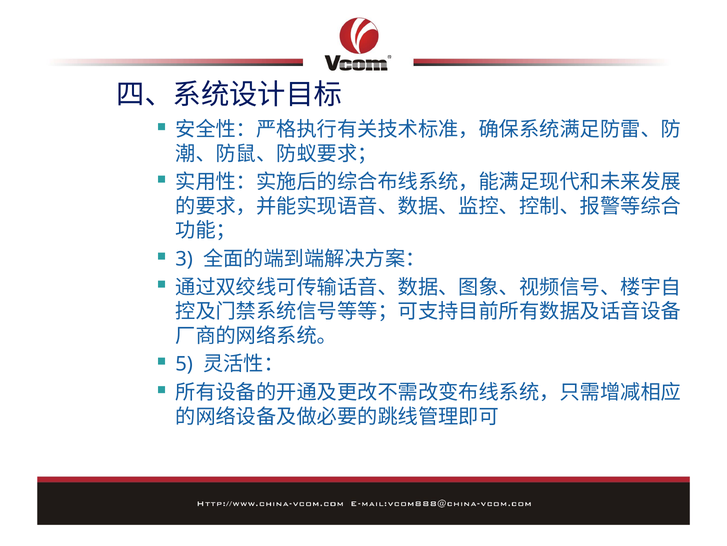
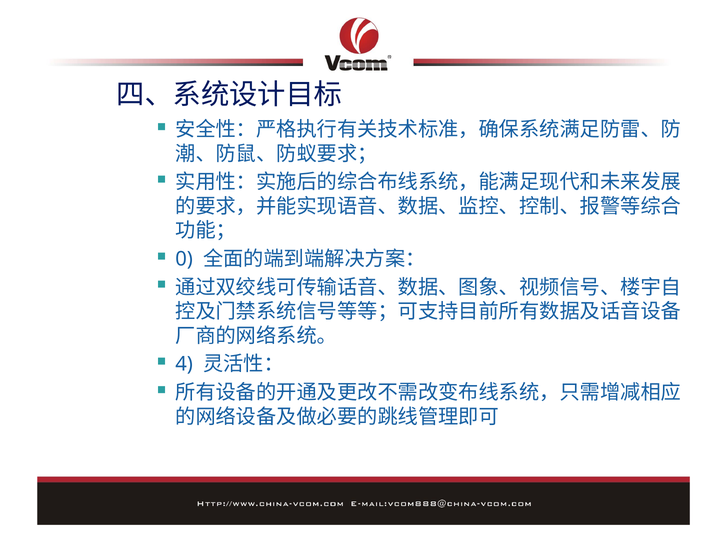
3: 3 -> 0 (184, 259)
5: 5 -> 4 (184, 364)
